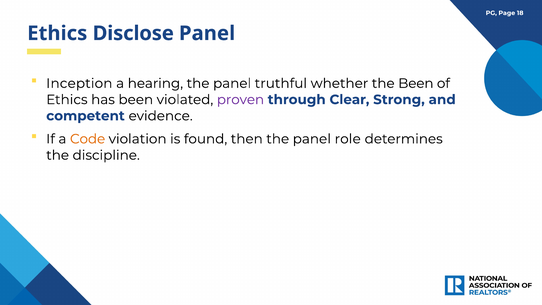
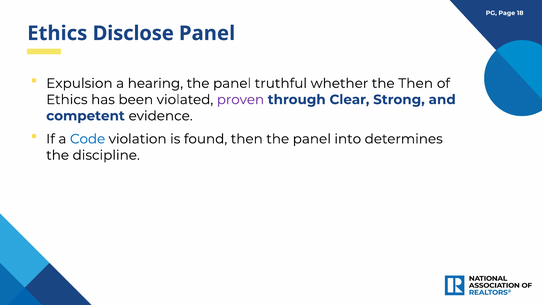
Inception: Inception -> Expulsion (79, 83)
the Been: Been -> Then (416, 83)
Code colour: orange -> blue (88, 139)
role: role -> into (348, 139)
